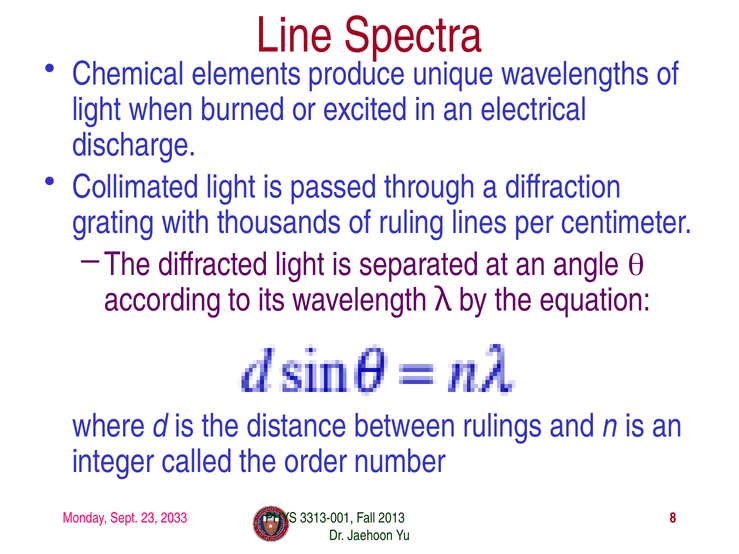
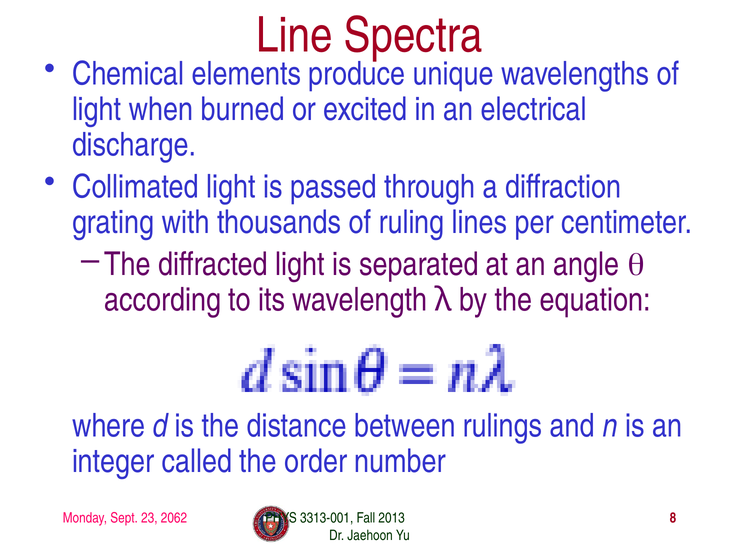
2033: 2033 -> 2062 (174, 518)
